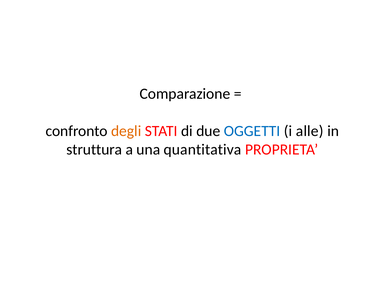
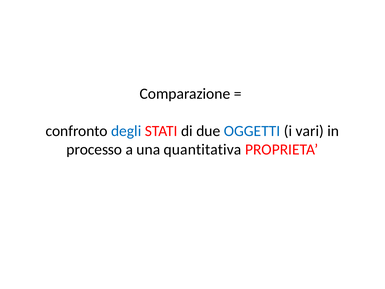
degli colour: orange -> blue (126, 131)
alle: alle -> vari (310, 131)
struttura: struttura -> processo (94, 149)
